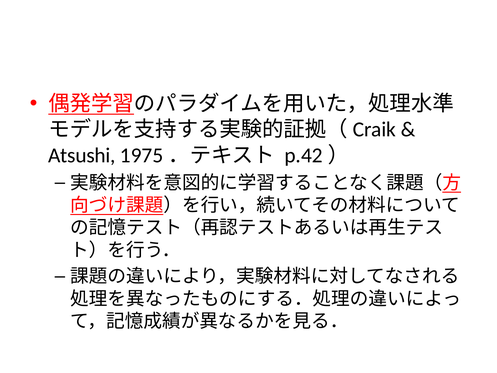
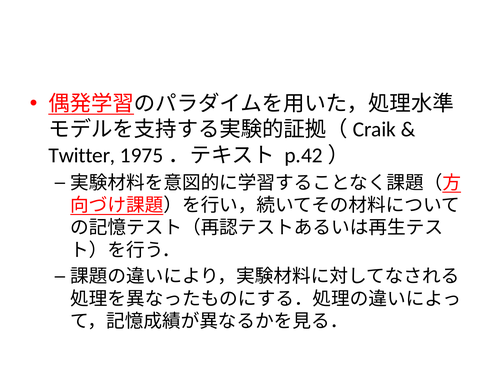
Atsushi: Atsushi -> Twitter (82, 155)
